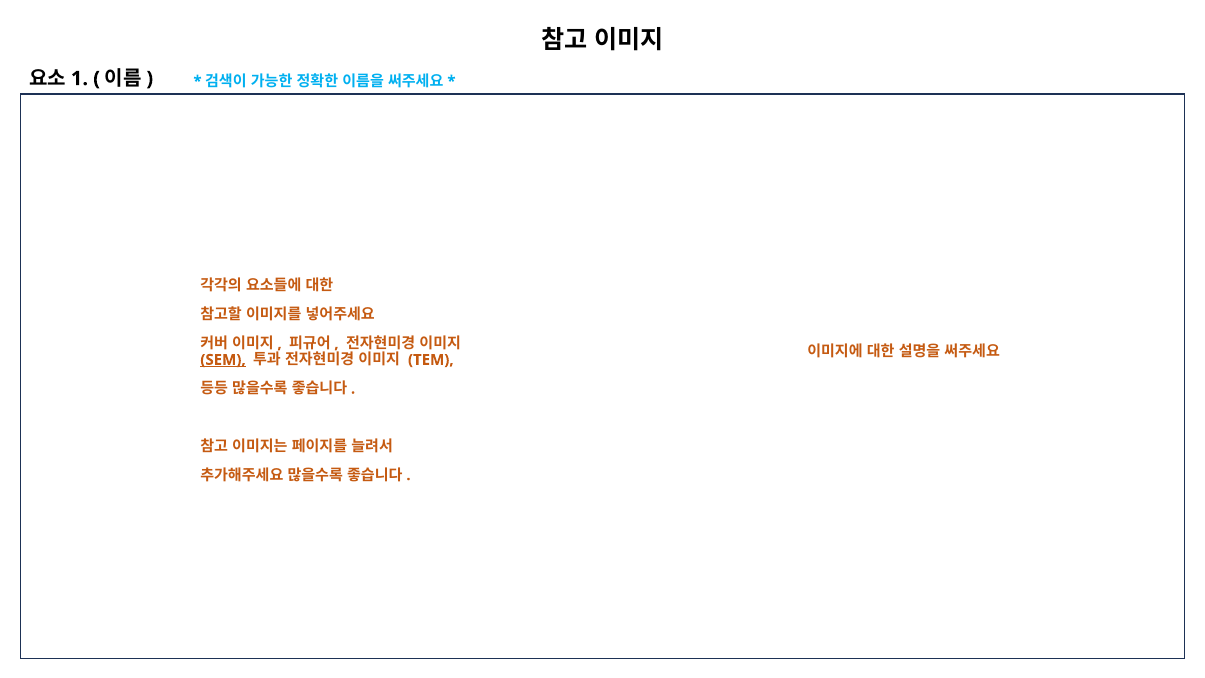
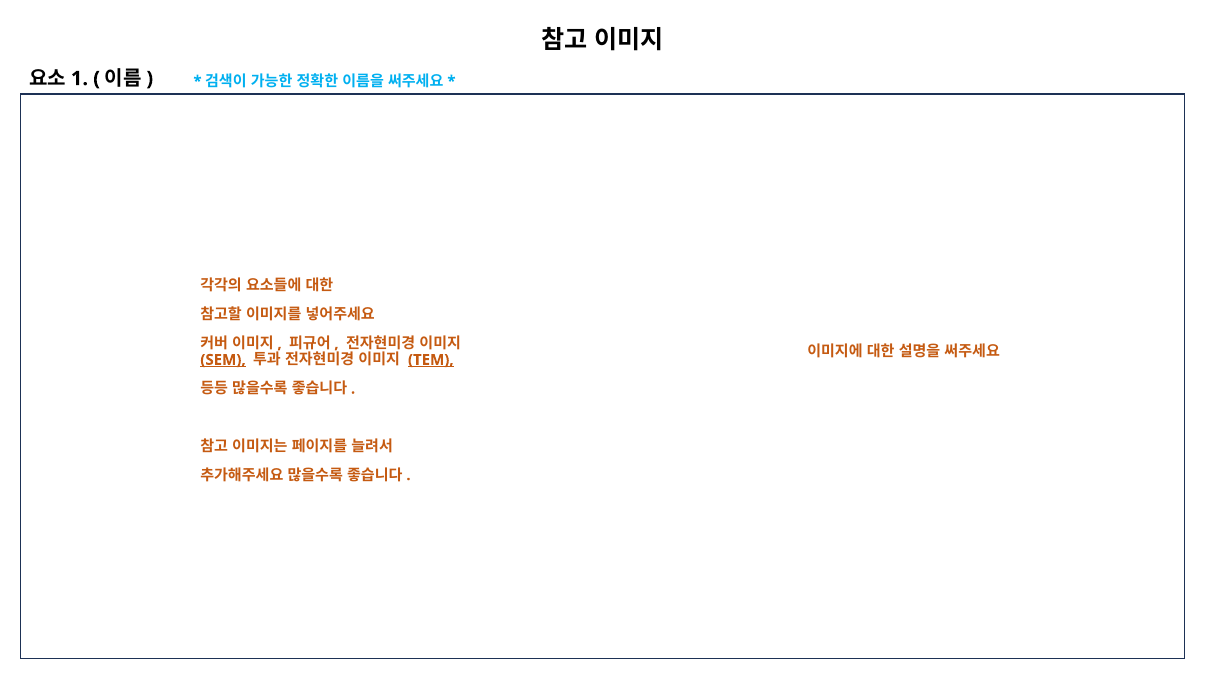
TEM underline: none -> present (431, 360)
